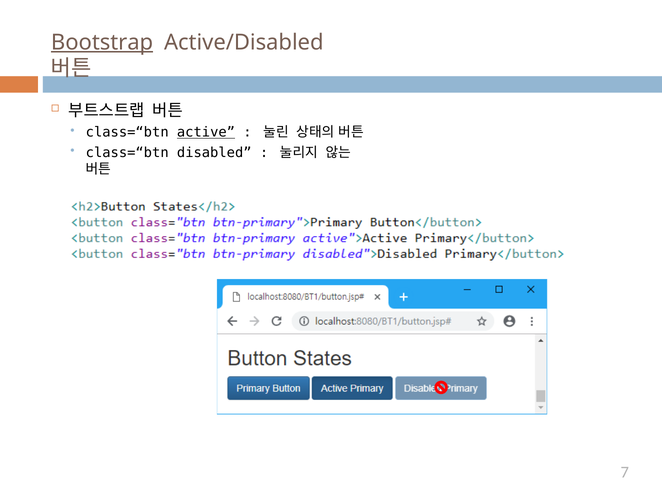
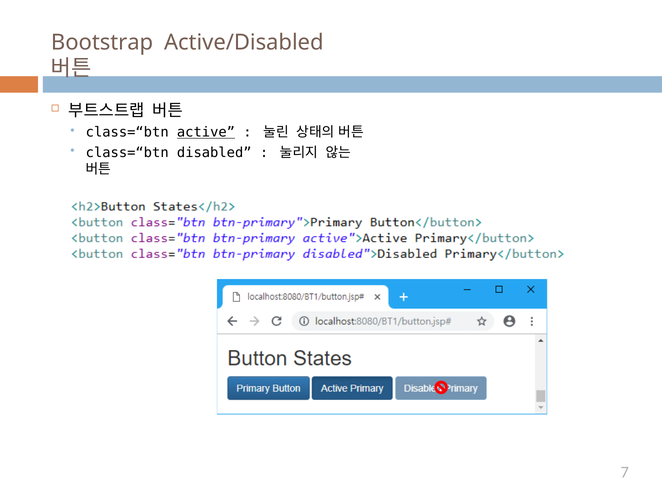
Bootstrap underline: present -> none (102, 42)
